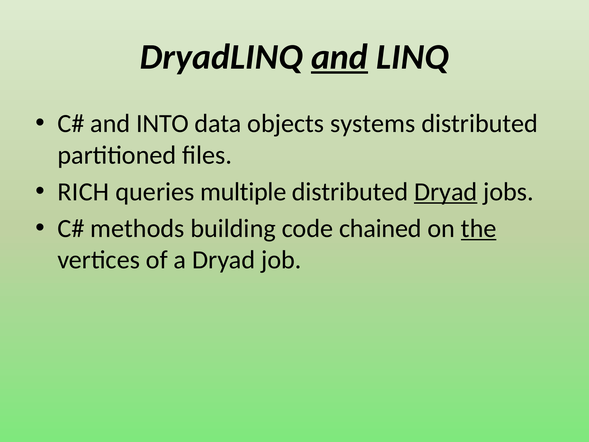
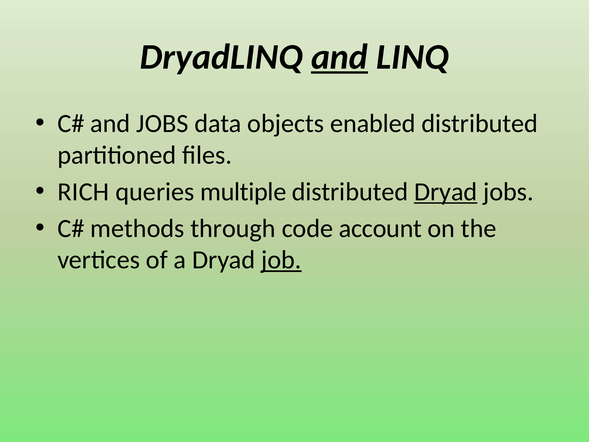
and INTO: INTO -> JOBS (162, 124)
systems: systems -> enabled (373, 124)
building: building -> through (233, 228)
chained: chained -> account (380, 228)
the underline: present -> none (479, 228)
job underline: none -> present (281, 260)
